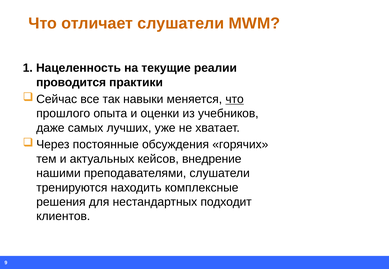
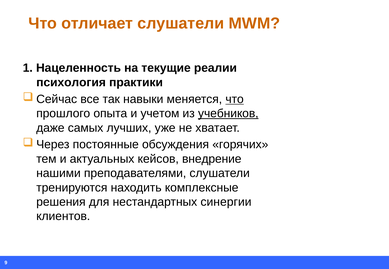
проводится: проводится -> психология (71, 82)
оценки: оценки -> учетом (160, 114)
учебников underline: none -> present (228, 114)
подходит: подходит -> синергии (226, 202)
